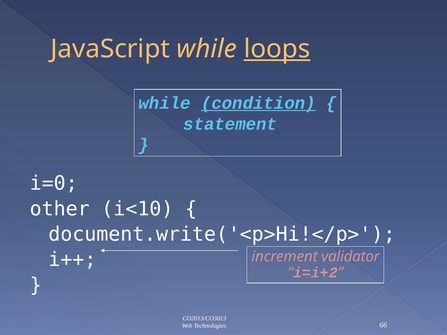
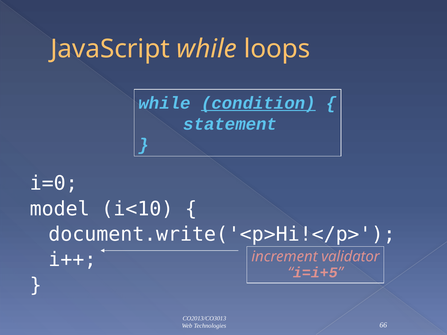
loops underline: present -> none (277, 49)
other: other -> model (60, 209)
i=i+2: i=i+2 -> i=i+5 (315, 273)
